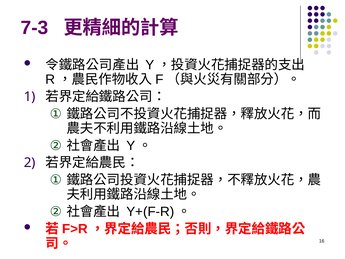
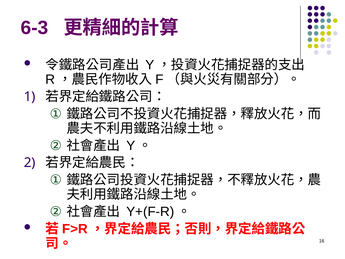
7-3: 7-3 -> 6-3 (35, 28)
